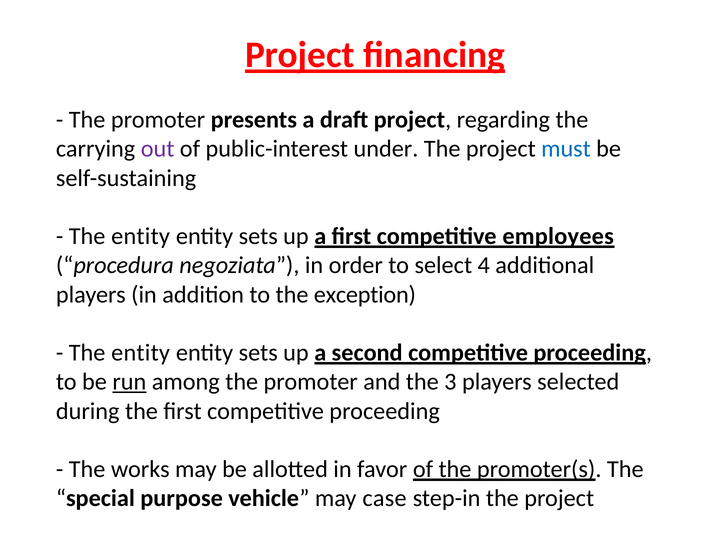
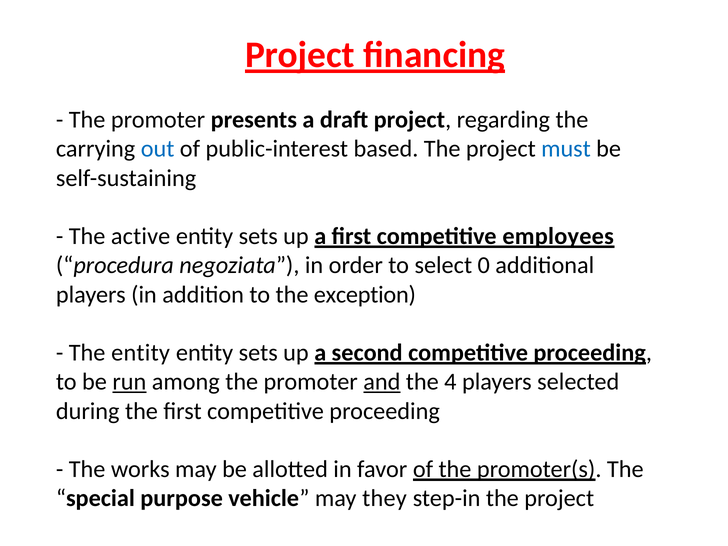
out colour: purple -> blue (158, 149)
under: under -> based (386, 149)
entity: entity -> active (141, 236)
4: 4 -> 0 (484, 265)
and underline: none -> present (382, 382)
3: 3 -> 4 (450, 382)
case: case -> they (384, 498)
